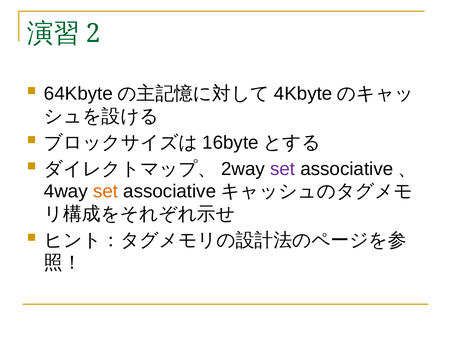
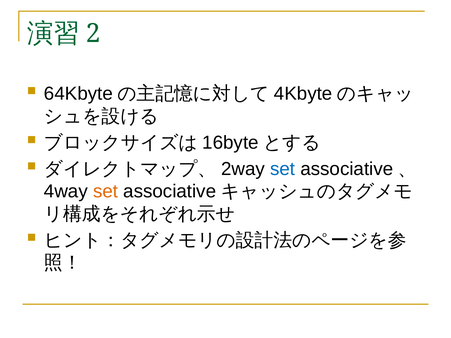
set colour: purple -> blue (283, 169)
